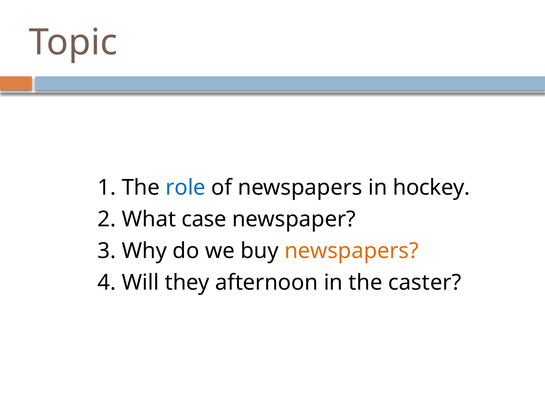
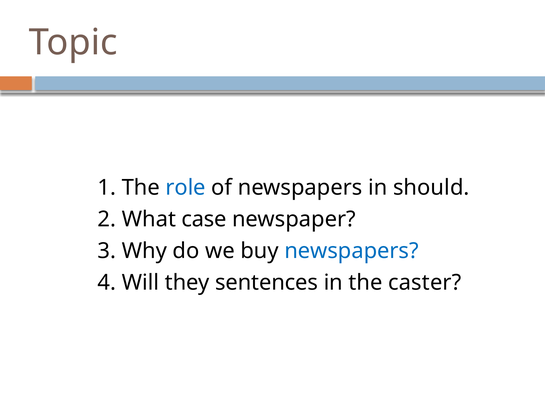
hockey: hockey -> should (431, 187)
newspapers colour: orange -> blue (351, 251)
afternoon: afternoon -> sentences (267, 282)
